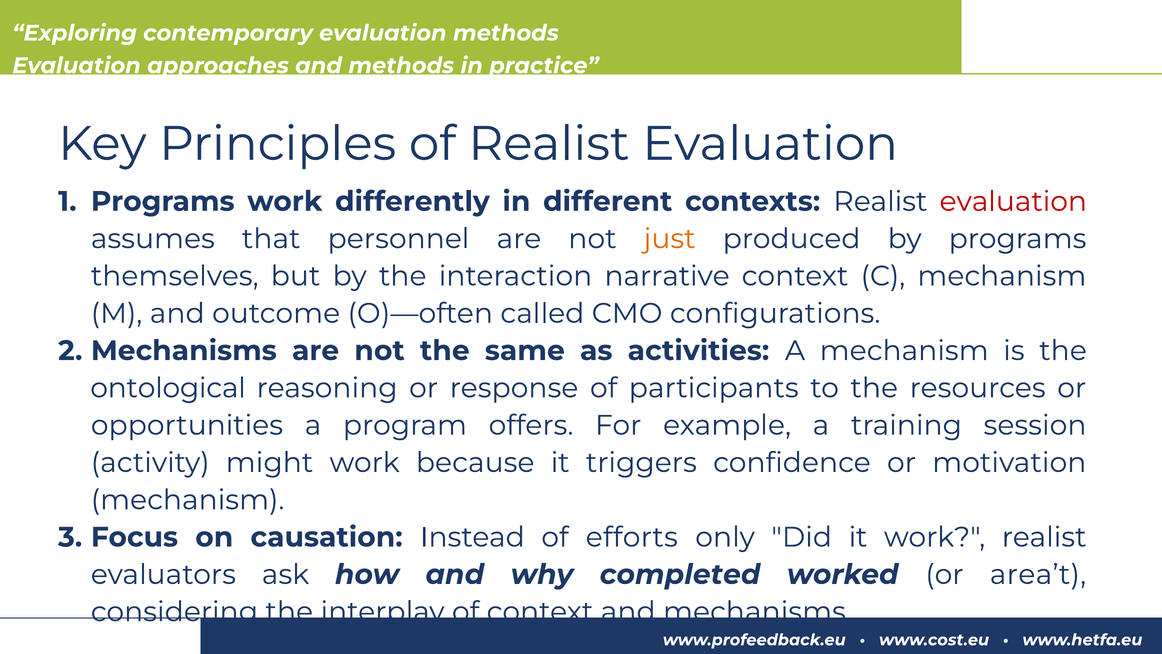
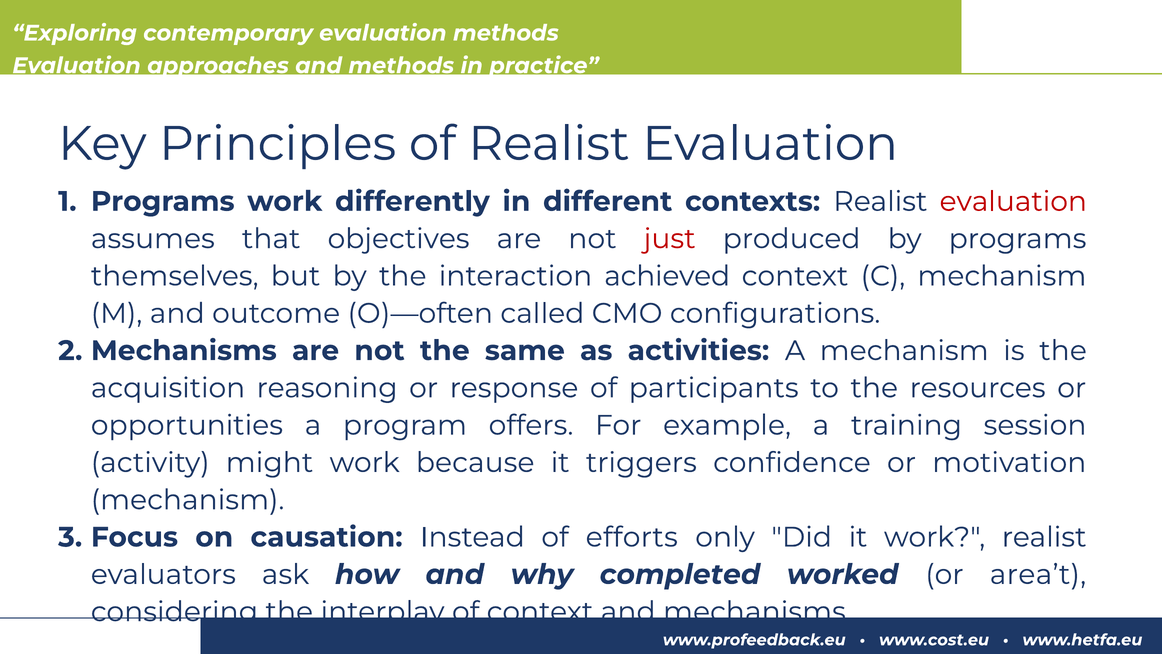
personnel: personnel -> objectives (399, 239)
just colour: orange -> red (670, 239)
narrative: narrative -> achieved (667, 276)
ontological: ontological -> acquisition (168, 388)
